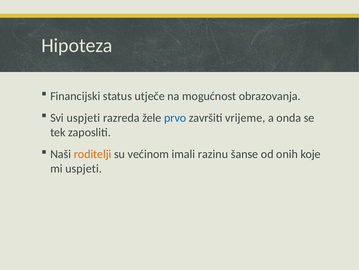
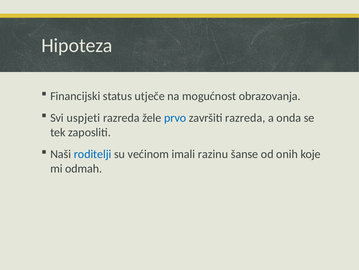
završiti vrijeme: vrijeme -> razreda (245, 118)
roditelji colour: orange -> blue (93, 154)
mi uspjeti: uspjeti -> odmah (84, 168)
